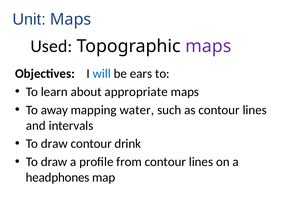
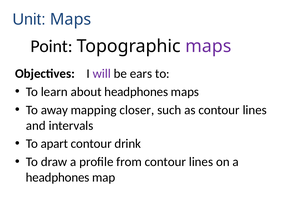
Used: Used -> Point (51, 46)
will colour: blue -> purple (102, 73)
about appropriate: appropriate -> headphones (136, 91)
water: water -> closer (137, 110)
draw: draw -> apart (54, 143)
